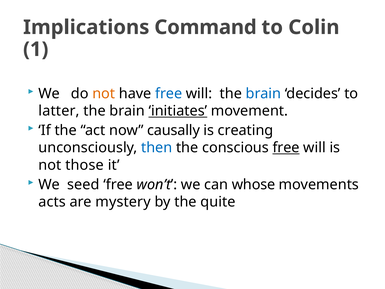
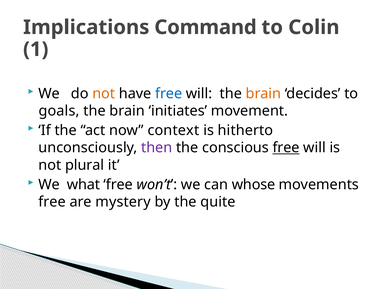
brain colour: blue -> orange (263, 93)
latter: latter -> goals (59, 111)
initiates underline: present -> none (178, 111)
causally: causally -> context (173, 130)
creating: creating -> hitherto (245, 130)
then colour: blue -> purple (157, 148)
those: those -> plural (85, 165)
seed: seed -> what (84, 184)
acts: acts -> free (52, 202)
